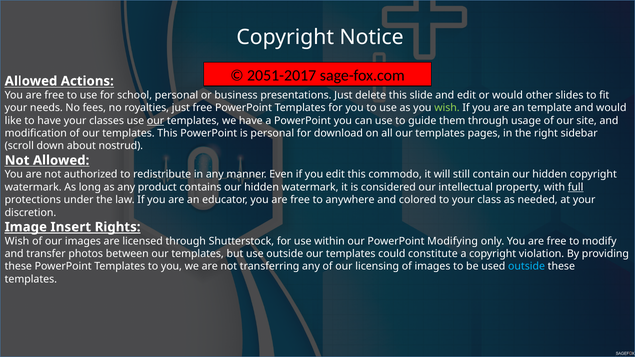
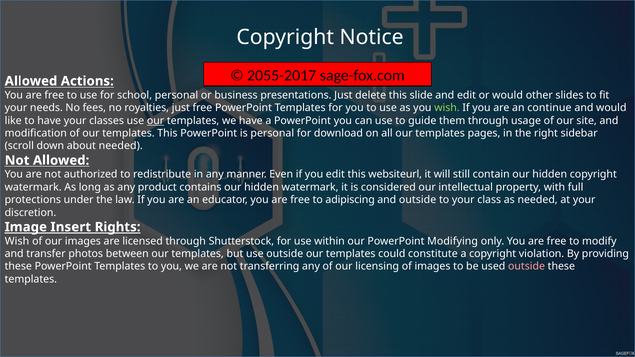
2051-2017: 2051-2017 -> 2055-2017 (282, 75)
template: template -> continue (549, 108)
about nostrud: nostrud -> needed (121, 146)
commodo: commodo -> websiteurl (395, 175)
full underline: present -> none (576, 187)
anywhere: anywhere -> adipiscing (350, 200)
and colored: colored -> outside (418, 200)
outside colour: light blue -> pink (527, 267)
